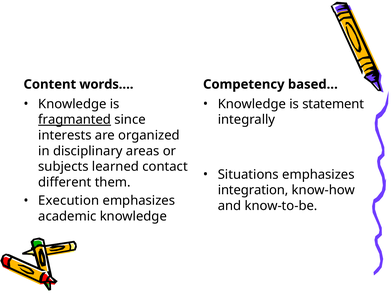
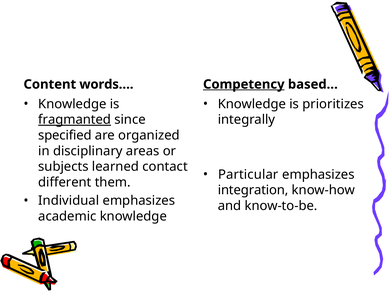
Competency underline: none -> present (244, 84)
statement: statement -> prioritizes (333, 104)
interests: interests -> specified (65, 135)
Situations: Situations -> Particular (248, 174)
Execution: Execution -> Individual (69, 201)
